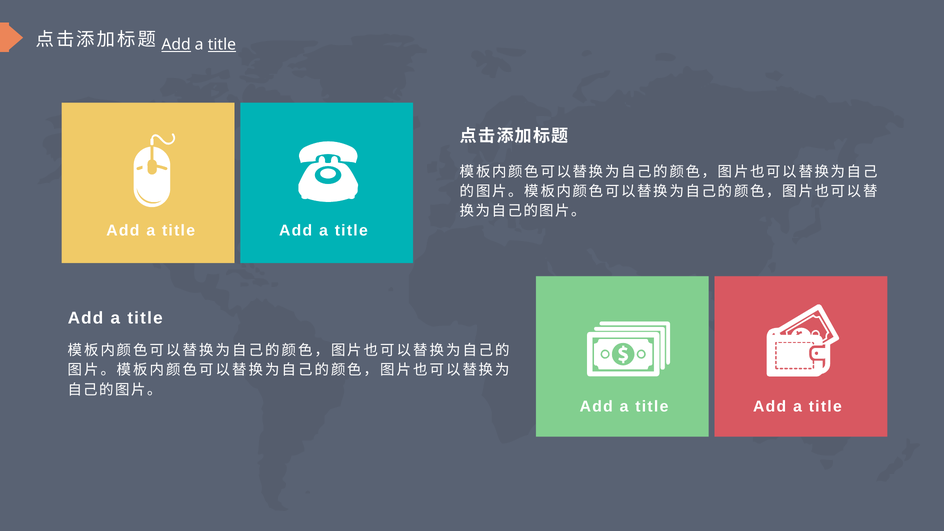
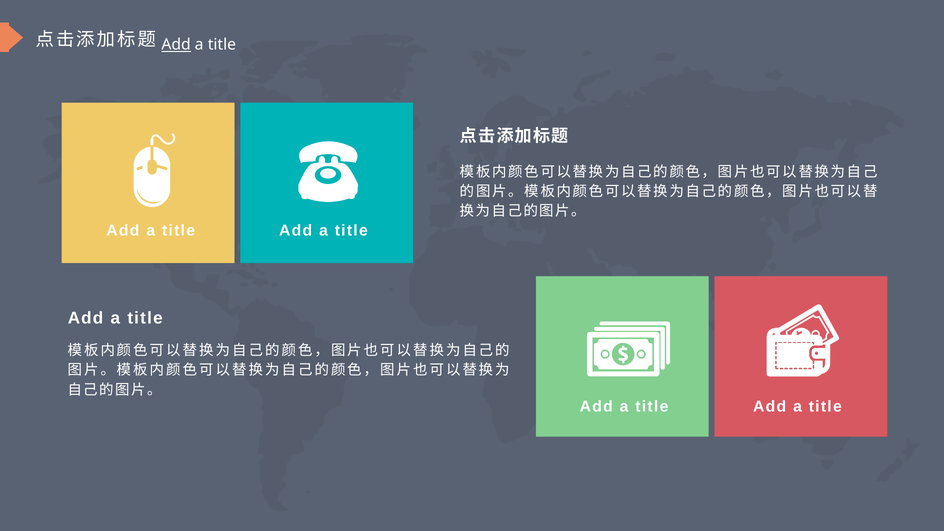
title underline: present -> none (222, 45)
